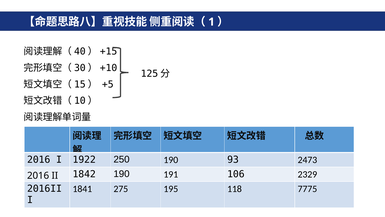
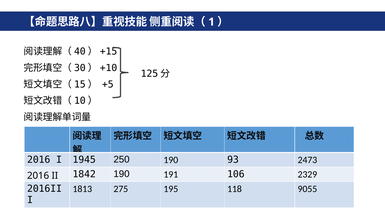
1922: 1922 -> 1945 (84, 159)
1841: 1841 -> 1813 (82, 189)
7775: 7775 -> 9055 (307, 189)
